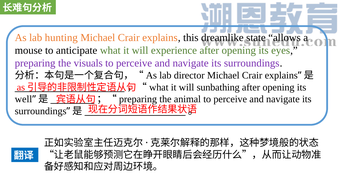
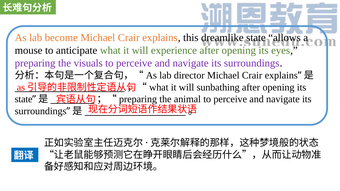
hunting: hunting -> become (61, 38)
well: well -> state (24, 99)
